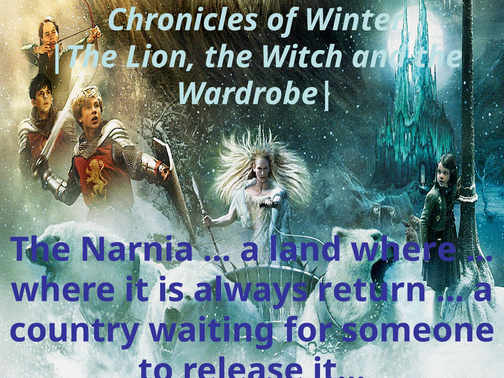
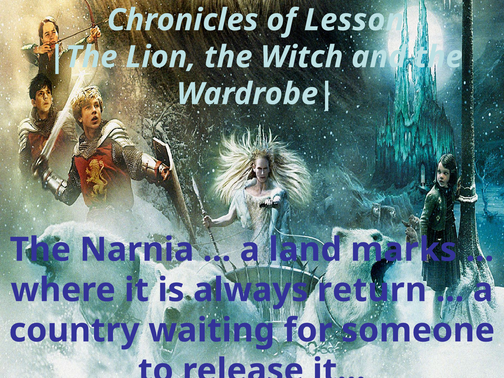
Winter: Winter -> Lesson (354, 20)
land where: where -> marks (404, 250)
